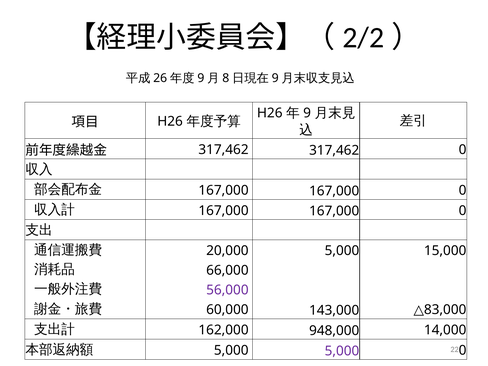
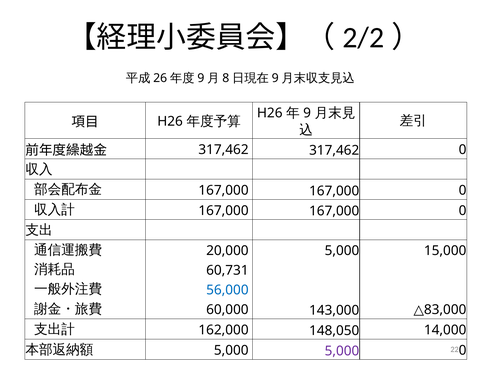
66,000: 66,000 -> 60,731 (227, 270)
56,000 colour: purple -> blue (227, 290)
948,000: 948,000 -> 148,050 (334, 331)
